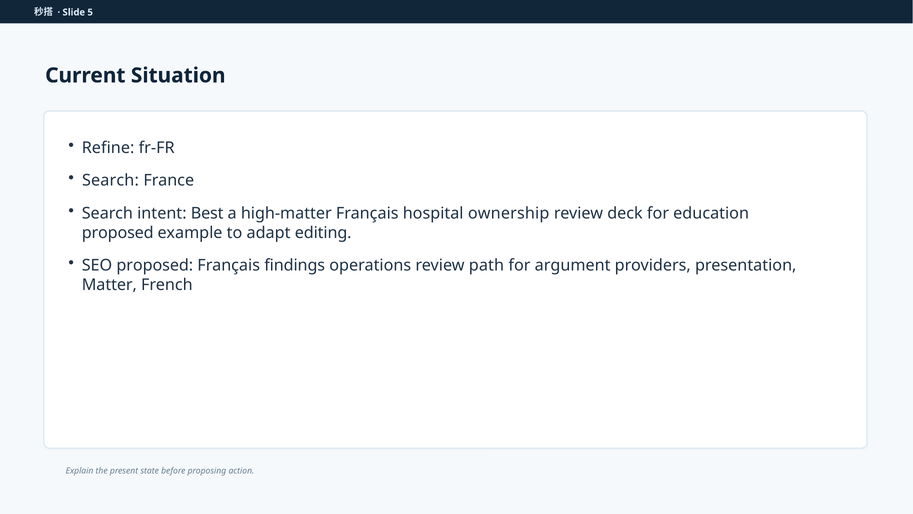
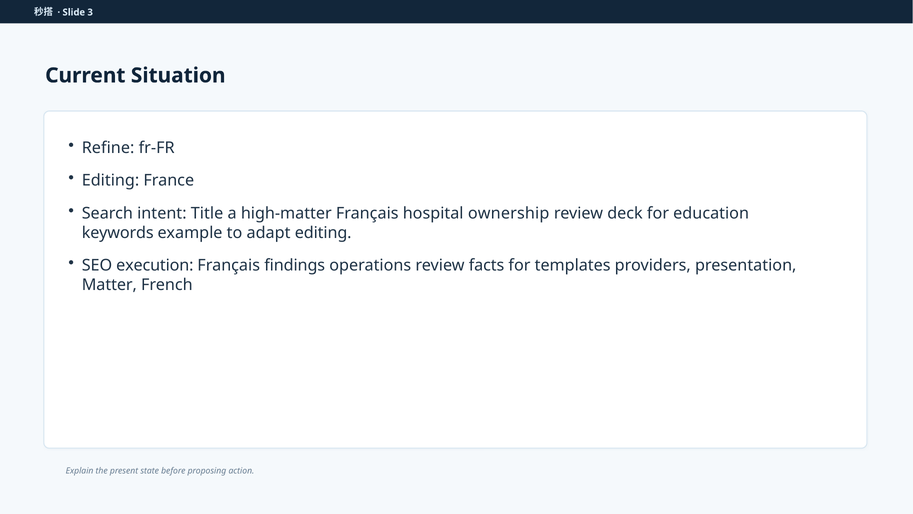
5: 5 -> 3 (90, 12)
Search: Search -> Editing (111, 180)
Best: Best -> Title (207, 213)
proposed: proposed -> keywords (118, 233)
SEO proposed: proposed -> execution (155, 265)
path: path -> facts (487, 265)
argument: argument -> templates (573, 265)
